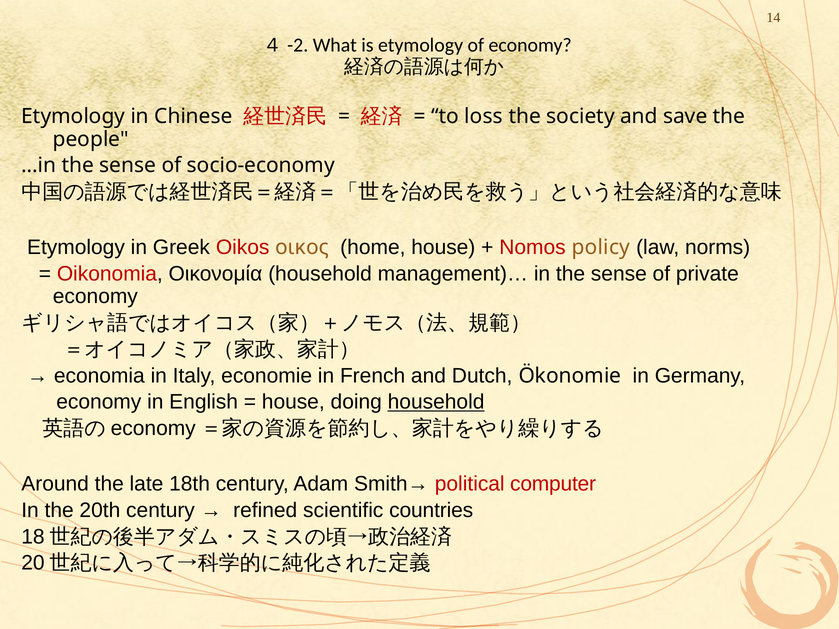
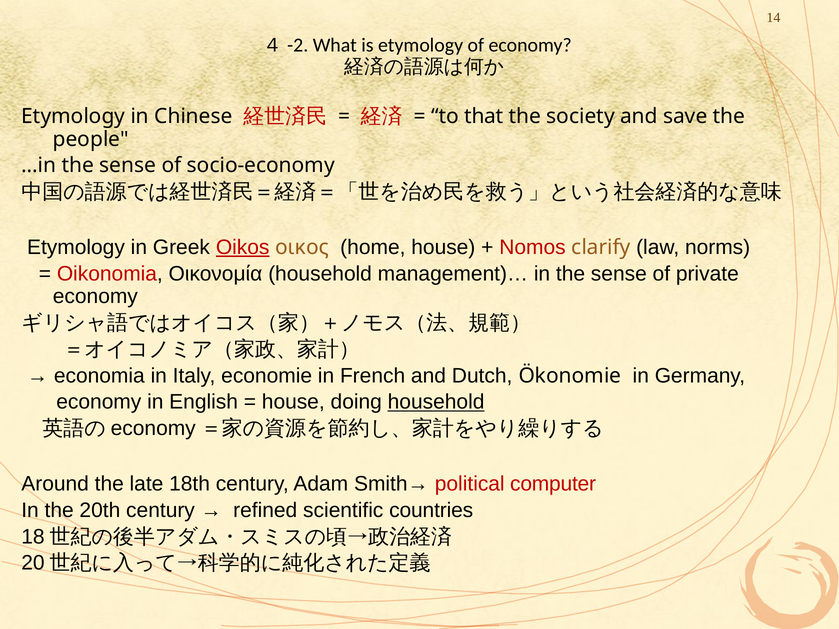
loss: loss -> that (484, 117)
Oikos underline: none -> present (243, 247)
policy: policy -> clarify (601, 247)
